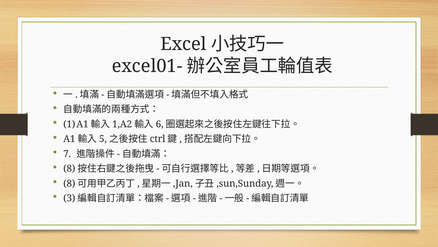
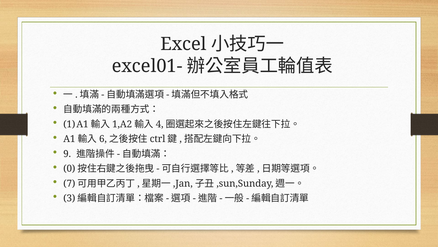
6: 6 -> 4 (160, 124)
5: 5 -> 6 (103, 139)
7: 7 -> 9 (67, 154)
8: 8 -> 0 (69, 168)
8: 8 -> 7 (69, 183)
